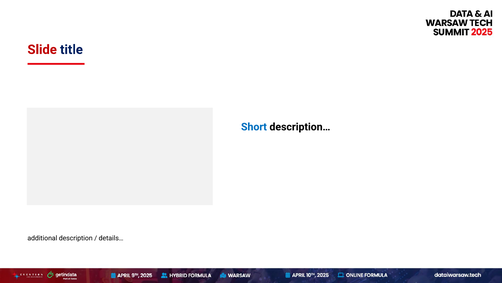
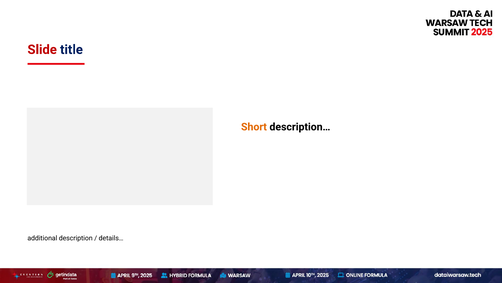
Short colour: blue -> orange (254, 127)
